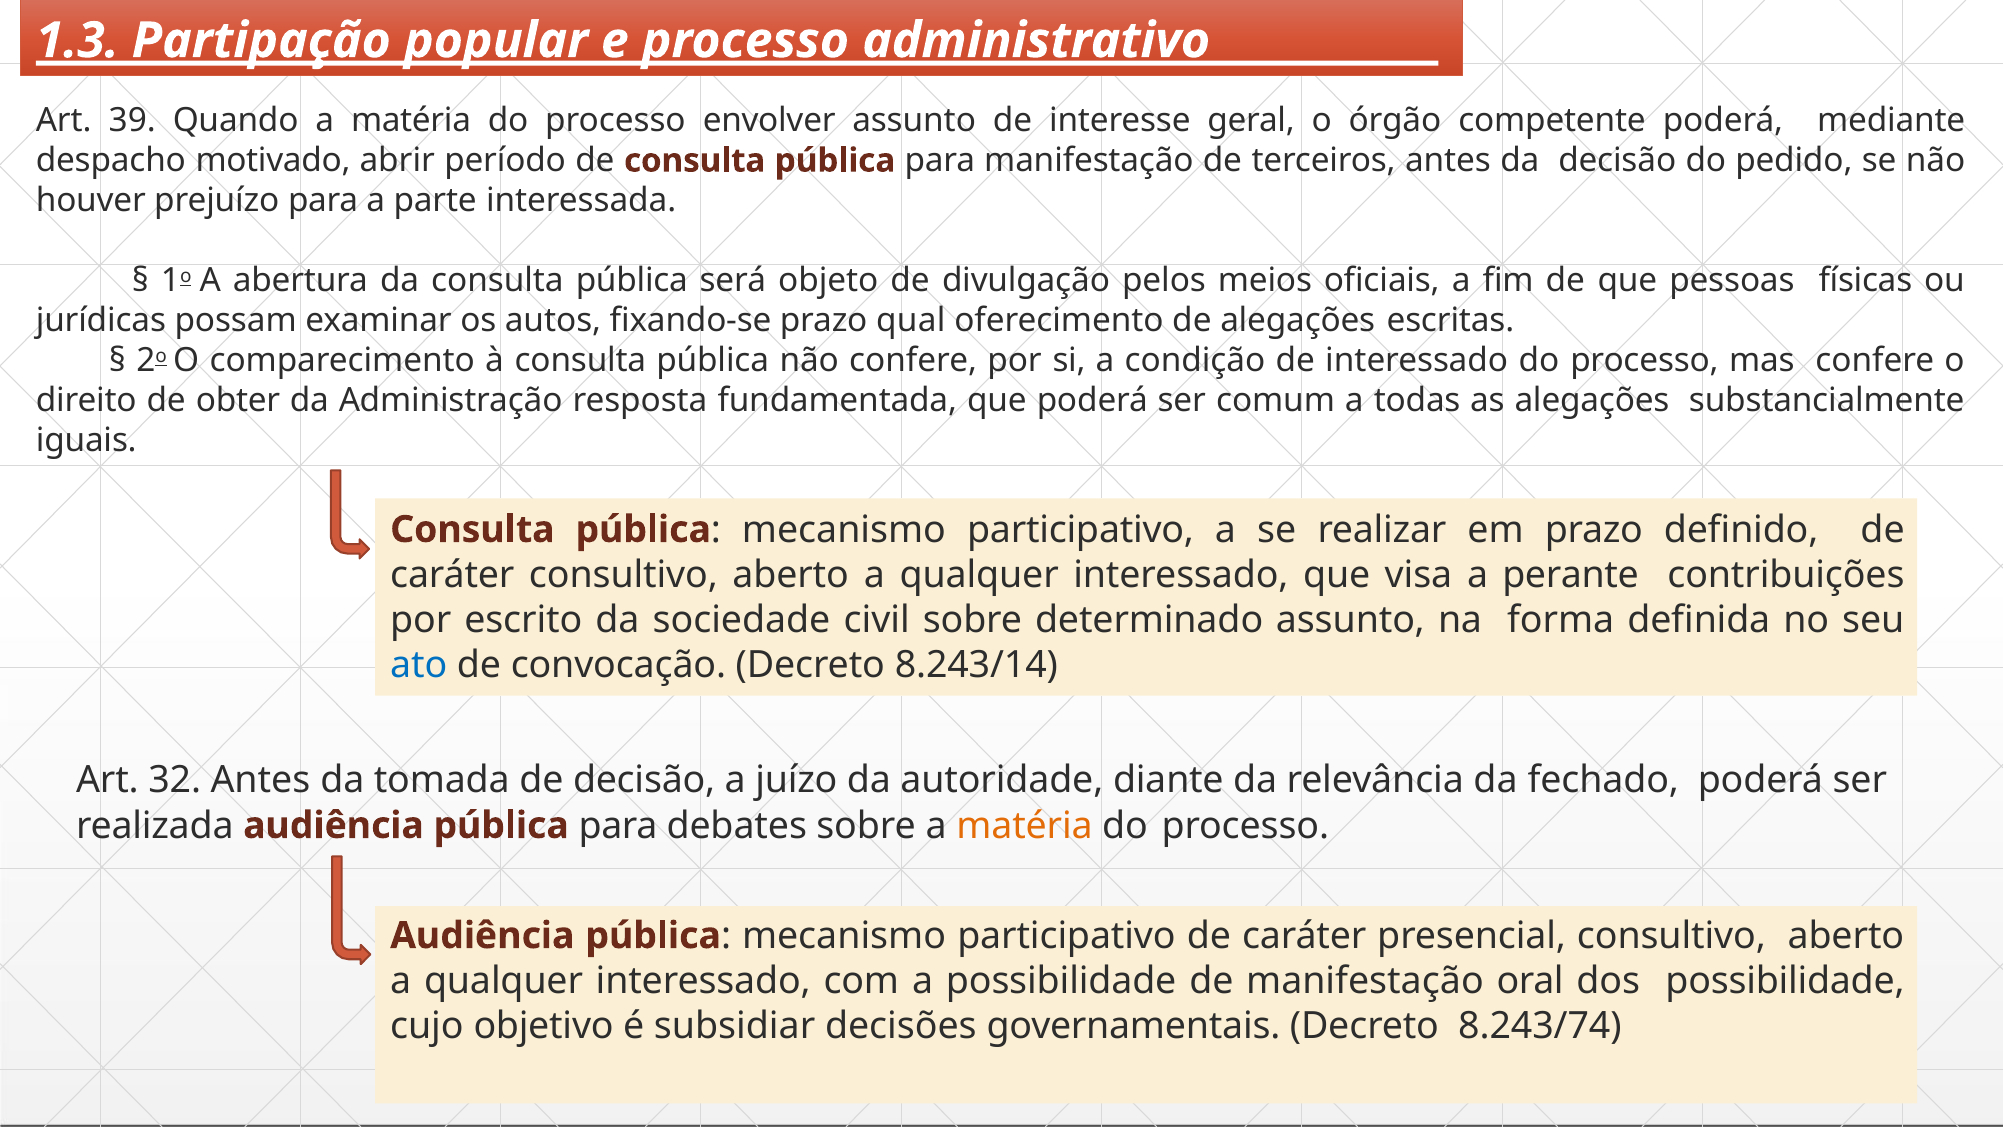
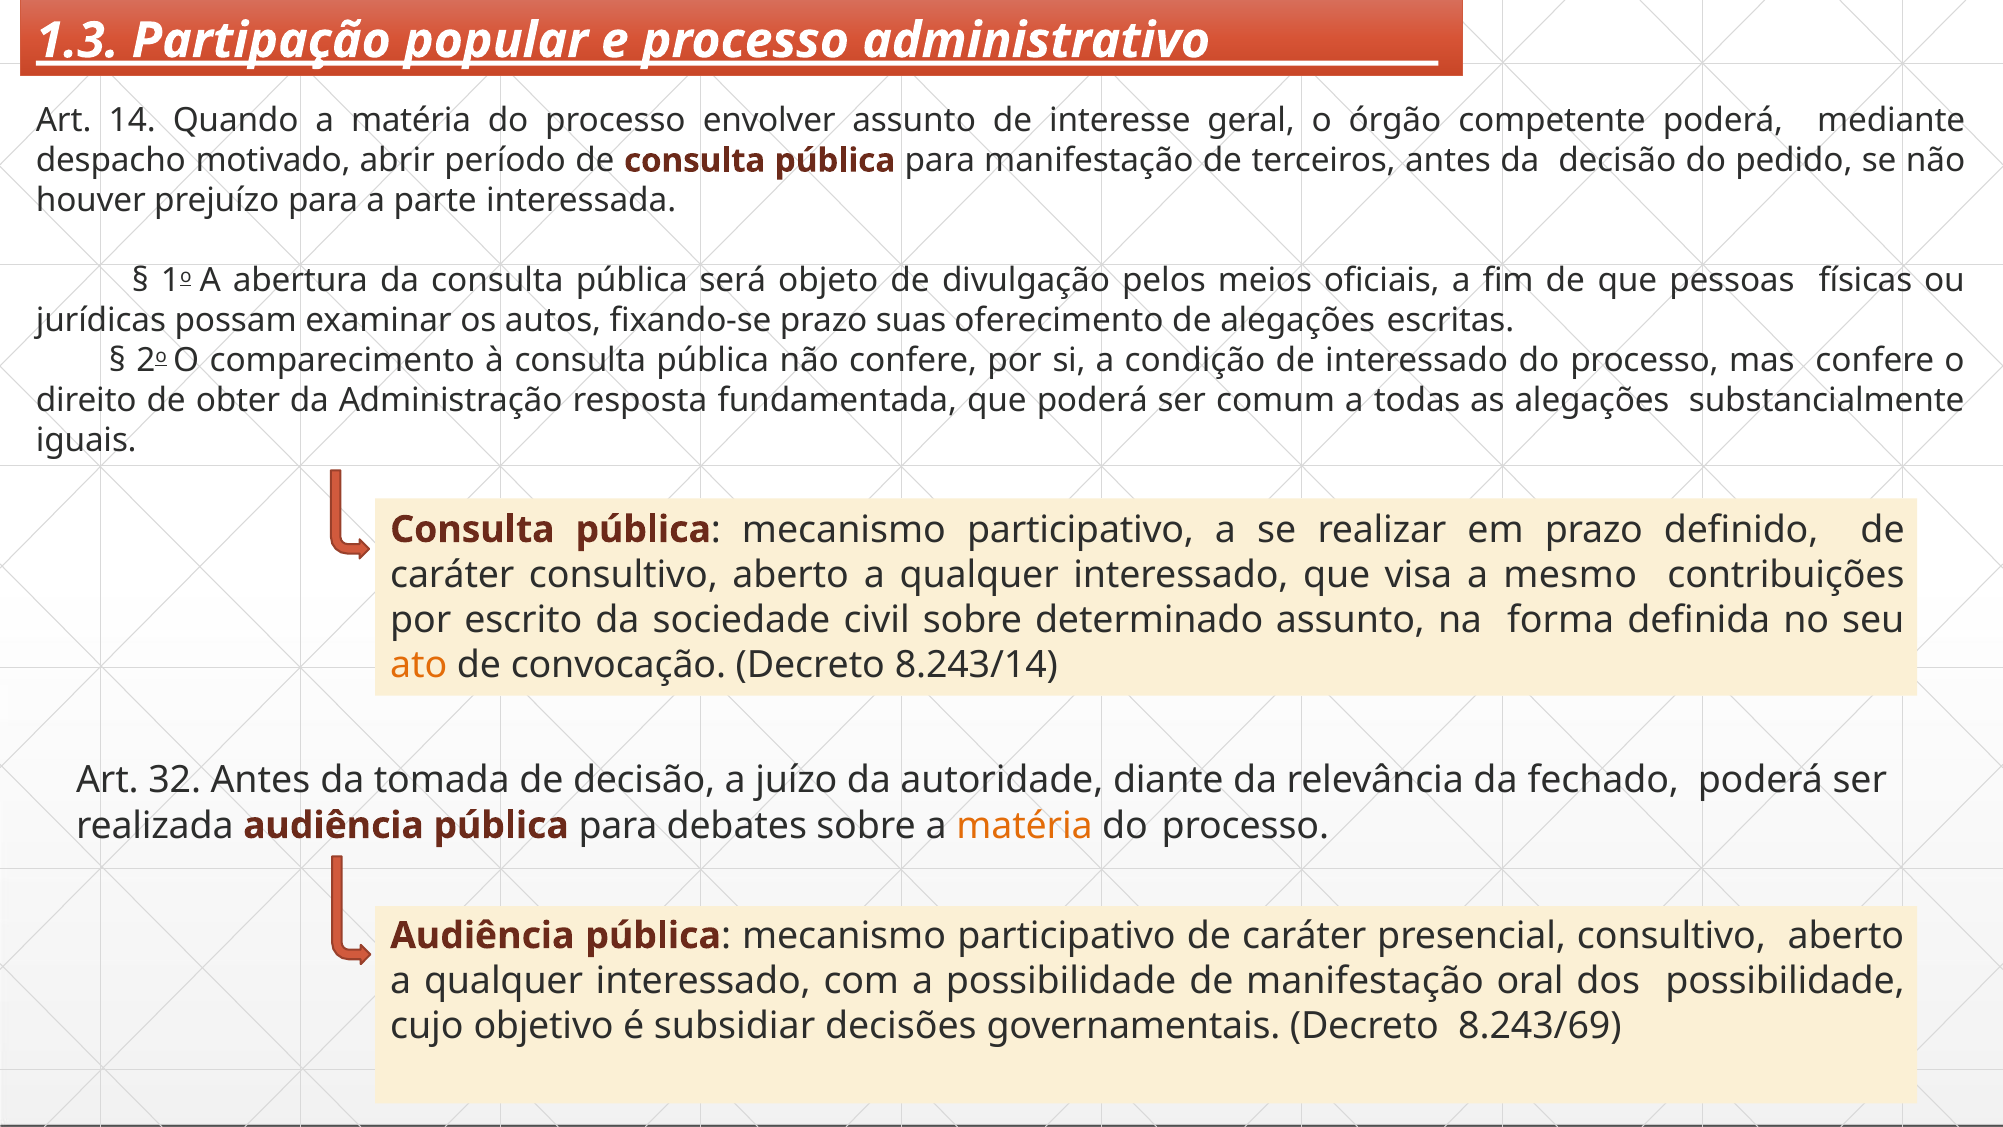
39: 39 -> 14 (132, 121)
qual: qual -> suas (911, 320)
perante: perante -> mesmo (1570, 575)
ato colour: blue -> orange (419, 665)
8.243/74: 8.243/74 -> 8.243/69 (1540, 1026)
